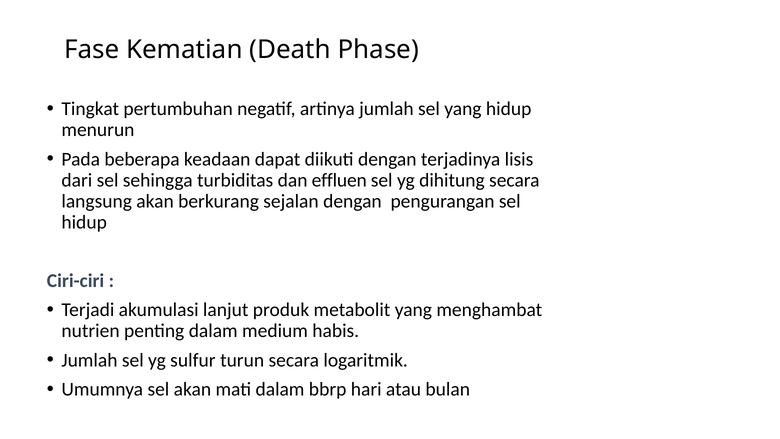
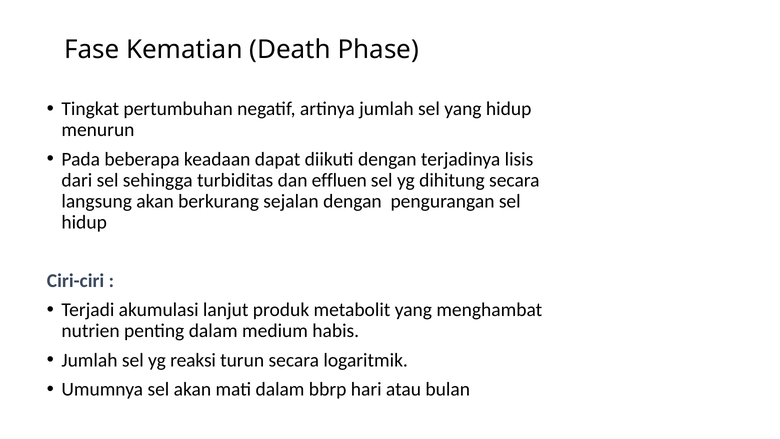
sulfur: sulfur -> reaksi (193, 360)
